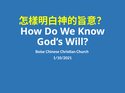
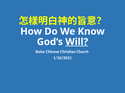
Will underline: none -> present (77, 42)
